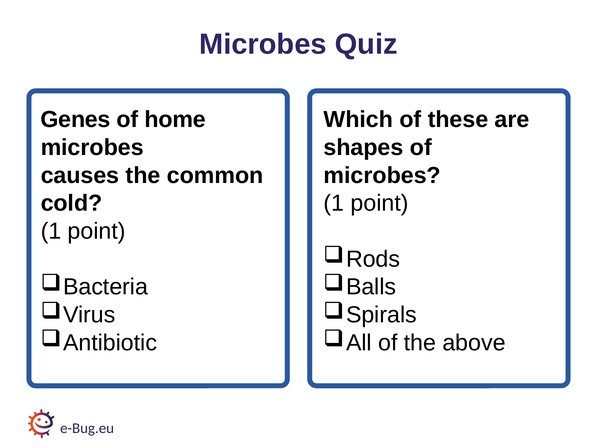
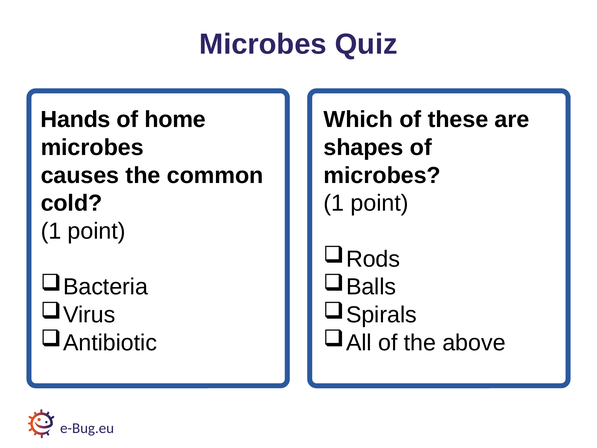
Genes: Genes -> Hands (76, 120)
